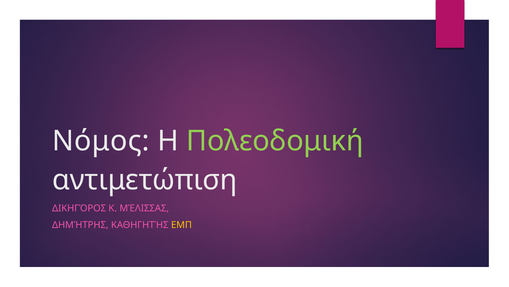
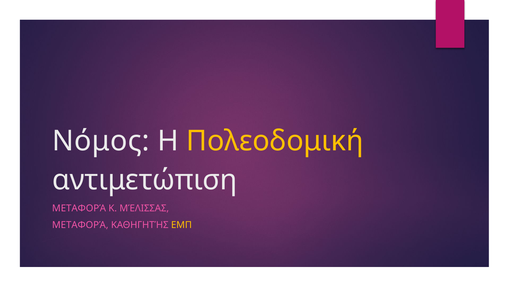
Πολεοδομική colour: light green -> yellow (275, 141)
ΔΙΚΗΓΌΡΟΣ: ΔΙΚΗΓΌΡΟΣ -> ΜΕΤΑΦΟΡΆ (79, 208)
ΔΗΜΉΤΡΗΣ: ΔΗΜΉΤΡΗΣ -> ΜΕΤΑΦΟΡΆ (80, 225)
